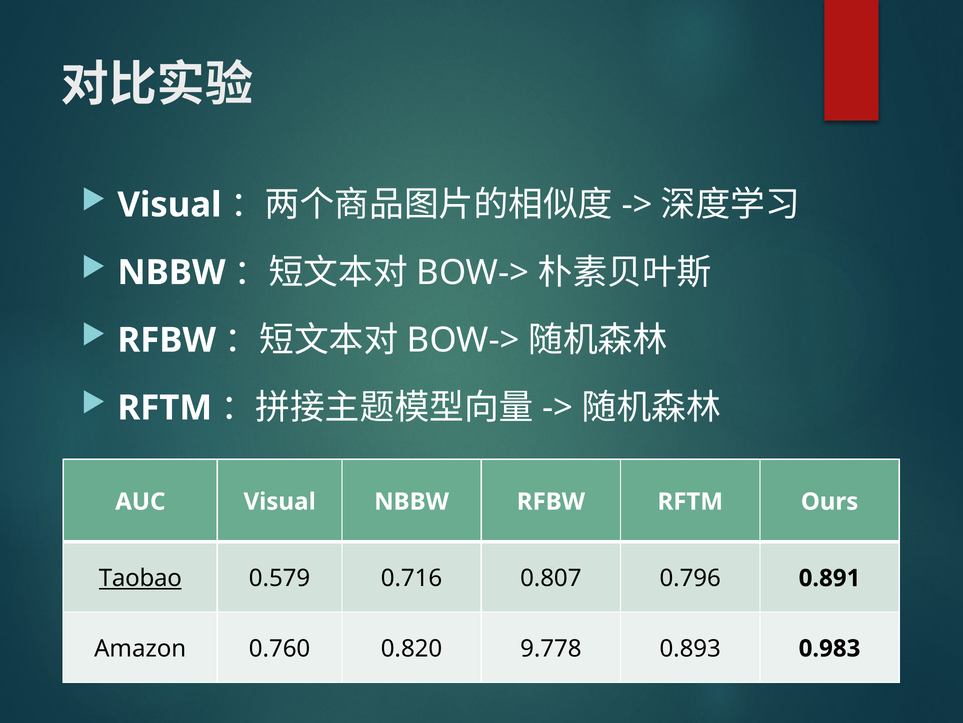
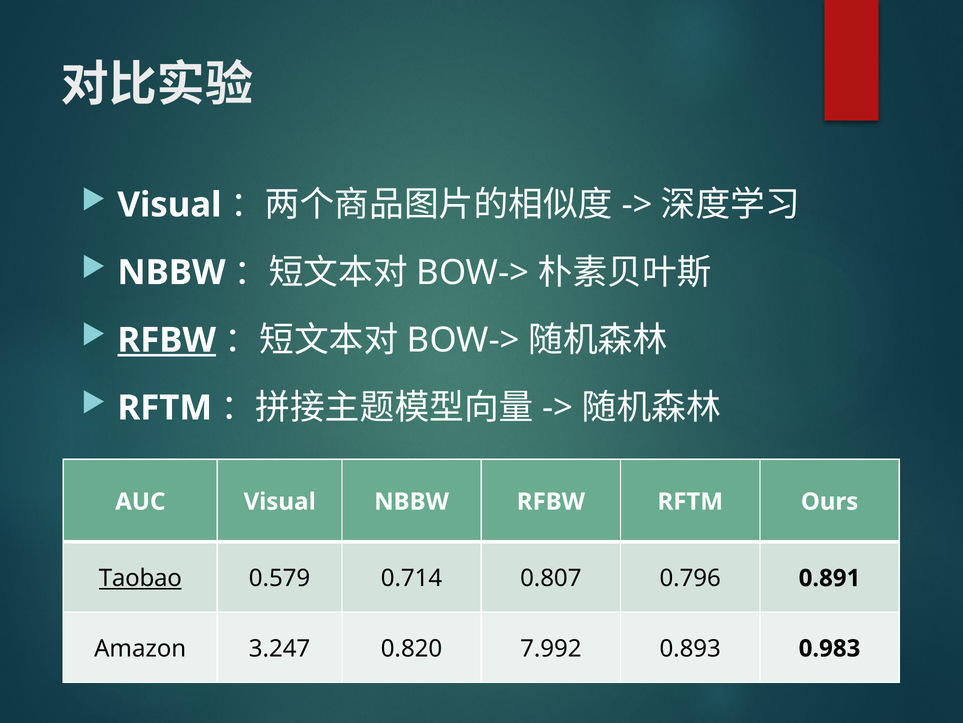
RFBW underline: none -> present (167, 340)
0.716: 0.716 -> 0.714 (412, 578)
0.760: 0.760 -> 3.247 (280, 648)
9.778: 9.778 -> 7.992 (551, 648)
